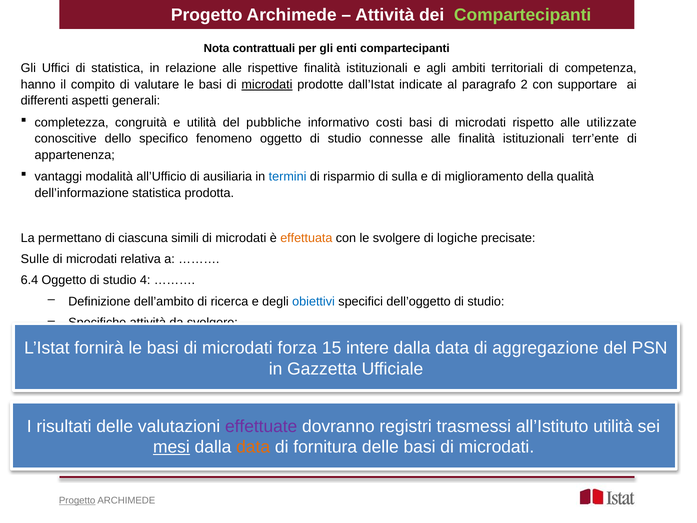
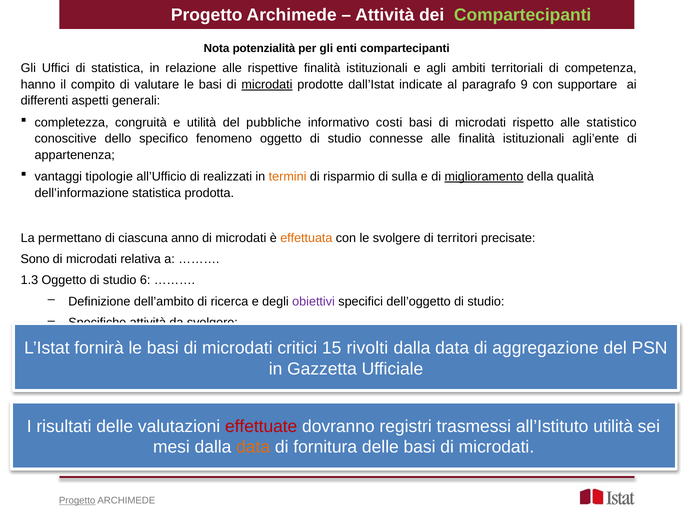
contrattuali: contrattuali -> potenzialità (264, 48)
2: 2 -> 9 (524, 84)
utilizzate: utilizzate -> statistico (612, 122)
terr’ente: terr’ente -> agli’ente (596, 139)
modalità: modalità -> tipologie (109, 176)
ausiliaria: ausiliaria -> realizzati (228, 176)
termini colour: blue -> orange (288, 176)
miglioramento underline: none -> present (484, 176)
simili: simili -> anno (185, 238)
logiche: logiche -> territori (457, 238)
Sulle: Sulle -> Sono (35, 259)
6.4: 6.4 -> 1.3 (29, 280)
4: 4 -> 6 (145, 280)
obiettivi colour: blue -> purple (314, 301)
forza: forza -> critici (297, 348)
intere: intere -> rivolti (367, 348)
effettuate colour: purple -> red (261, 426)
mesi underline: present -> none (171, 447)
